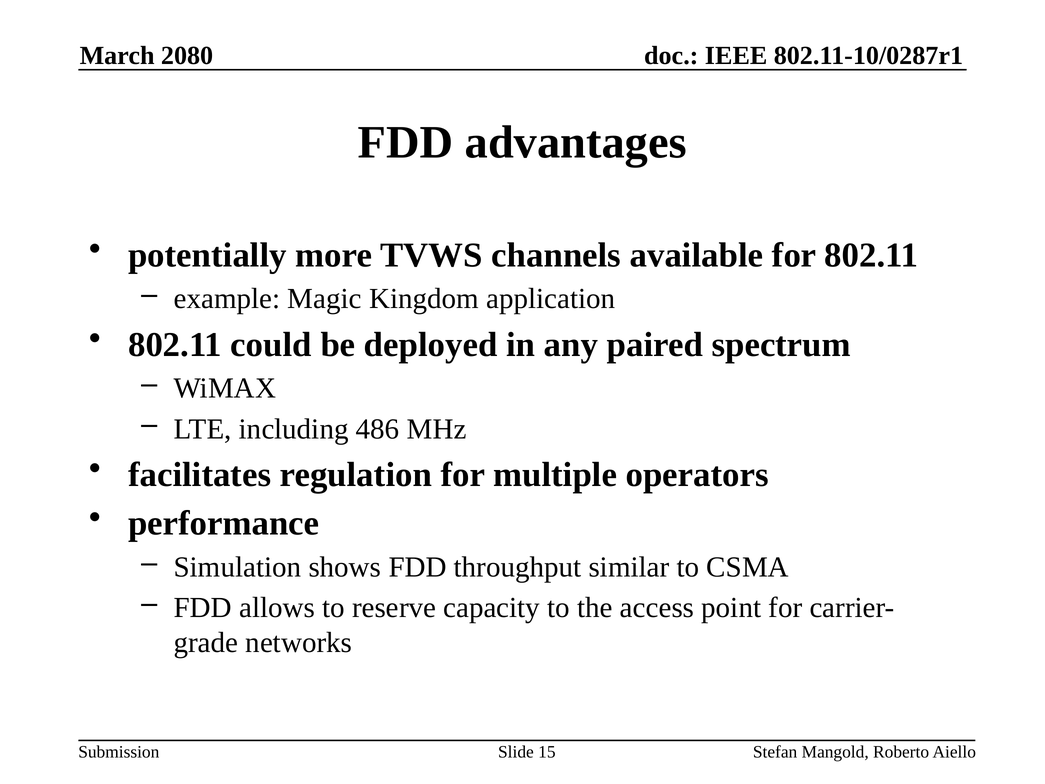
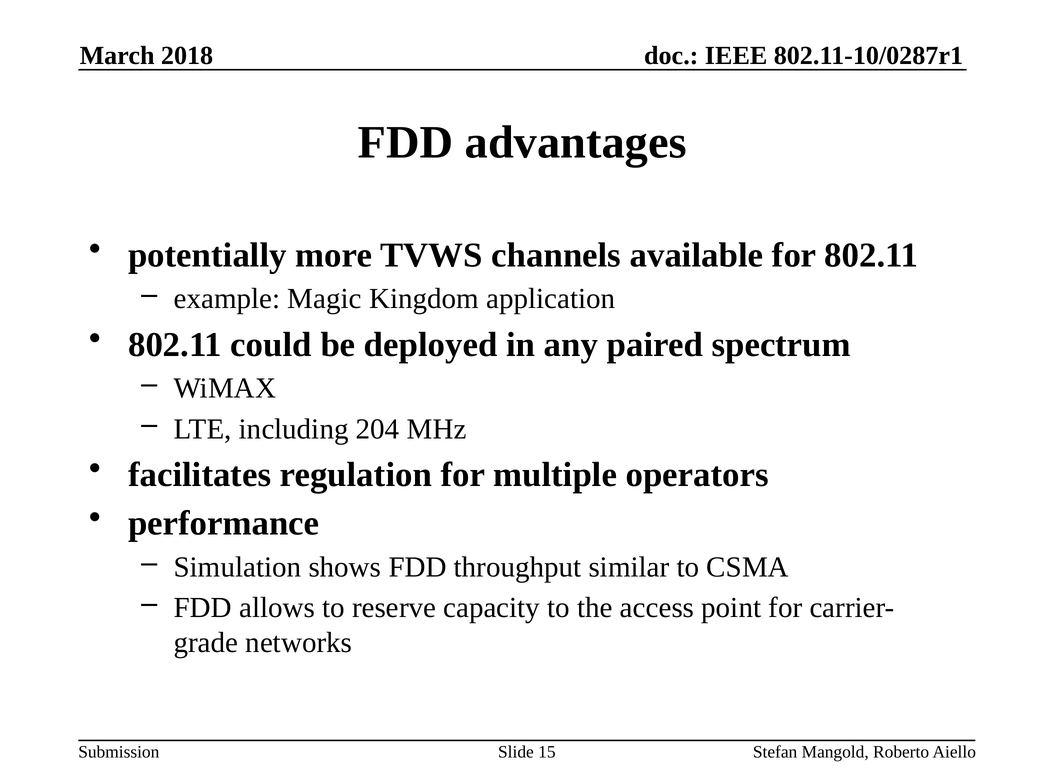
2080: 2080 -> 2018 (187, 56)
486: 486 -> 204 (378, 429)
